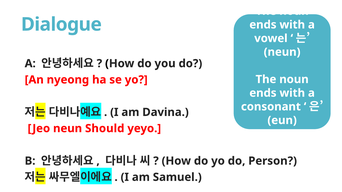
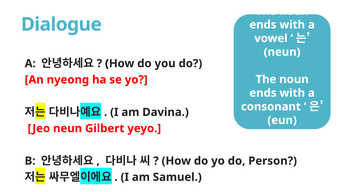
Should: Should -> Gilbert (105, 129)
